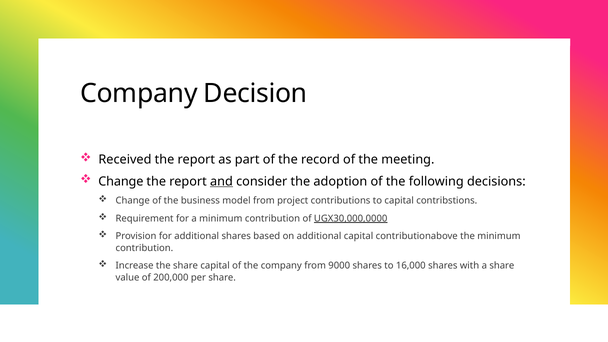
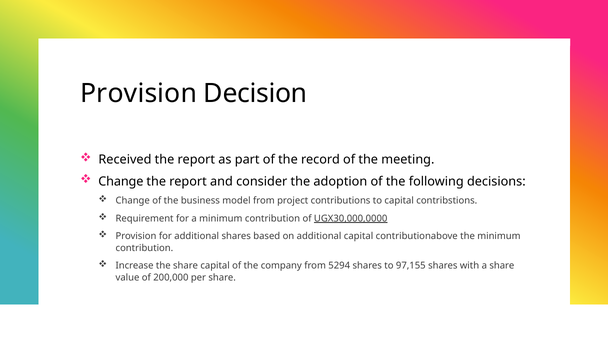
Company: Company -> Provision (139, 93)
and underline: present -> none (221, 181)
9000: 9000 -> 5294 (339, 266)
16,000: 16,000 -> 97,155 (411, 266)
